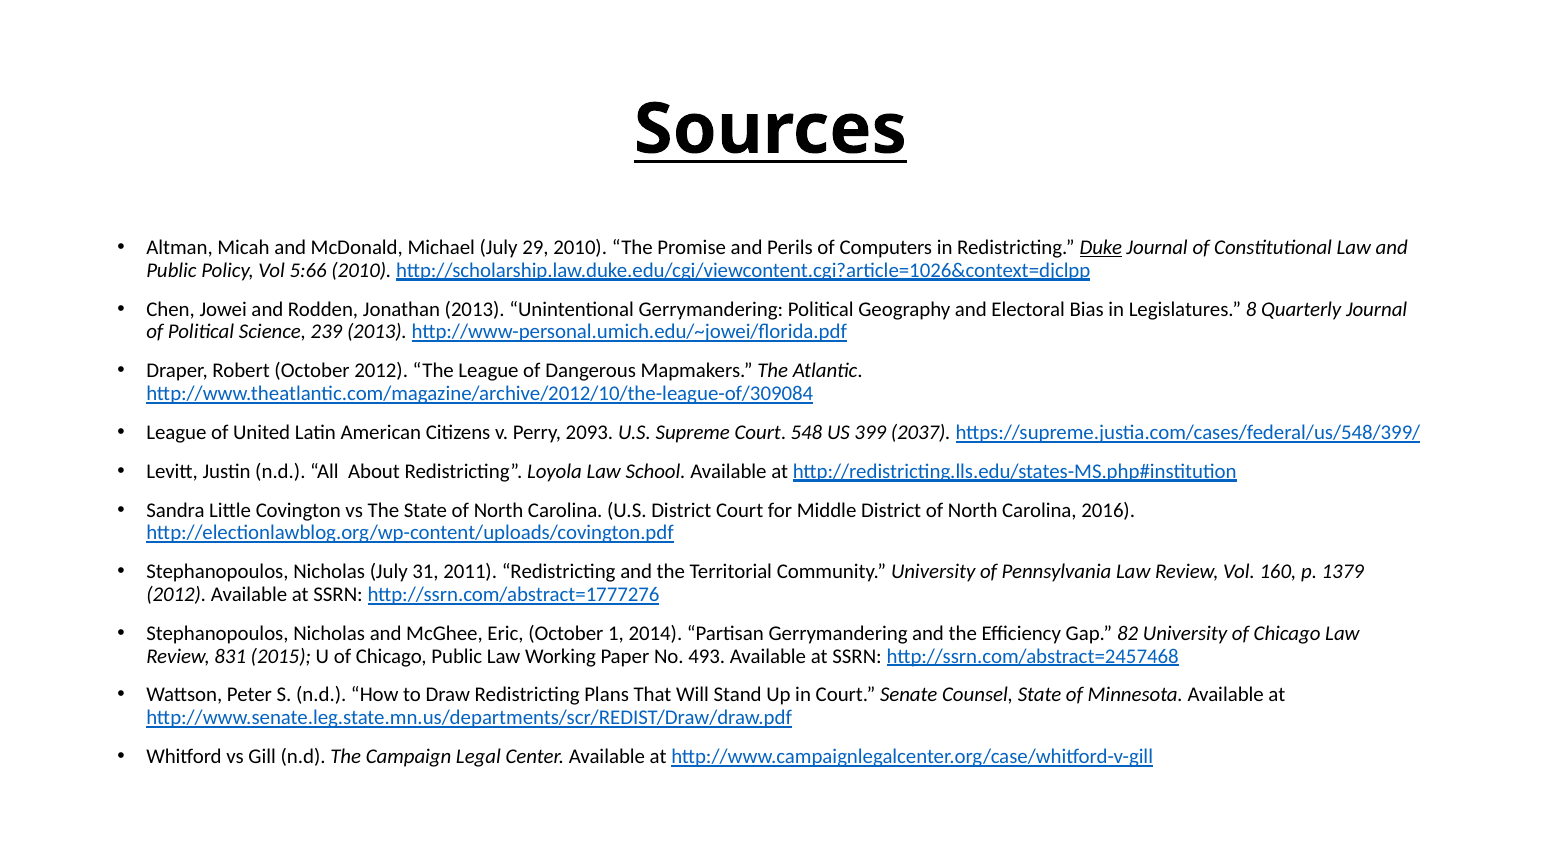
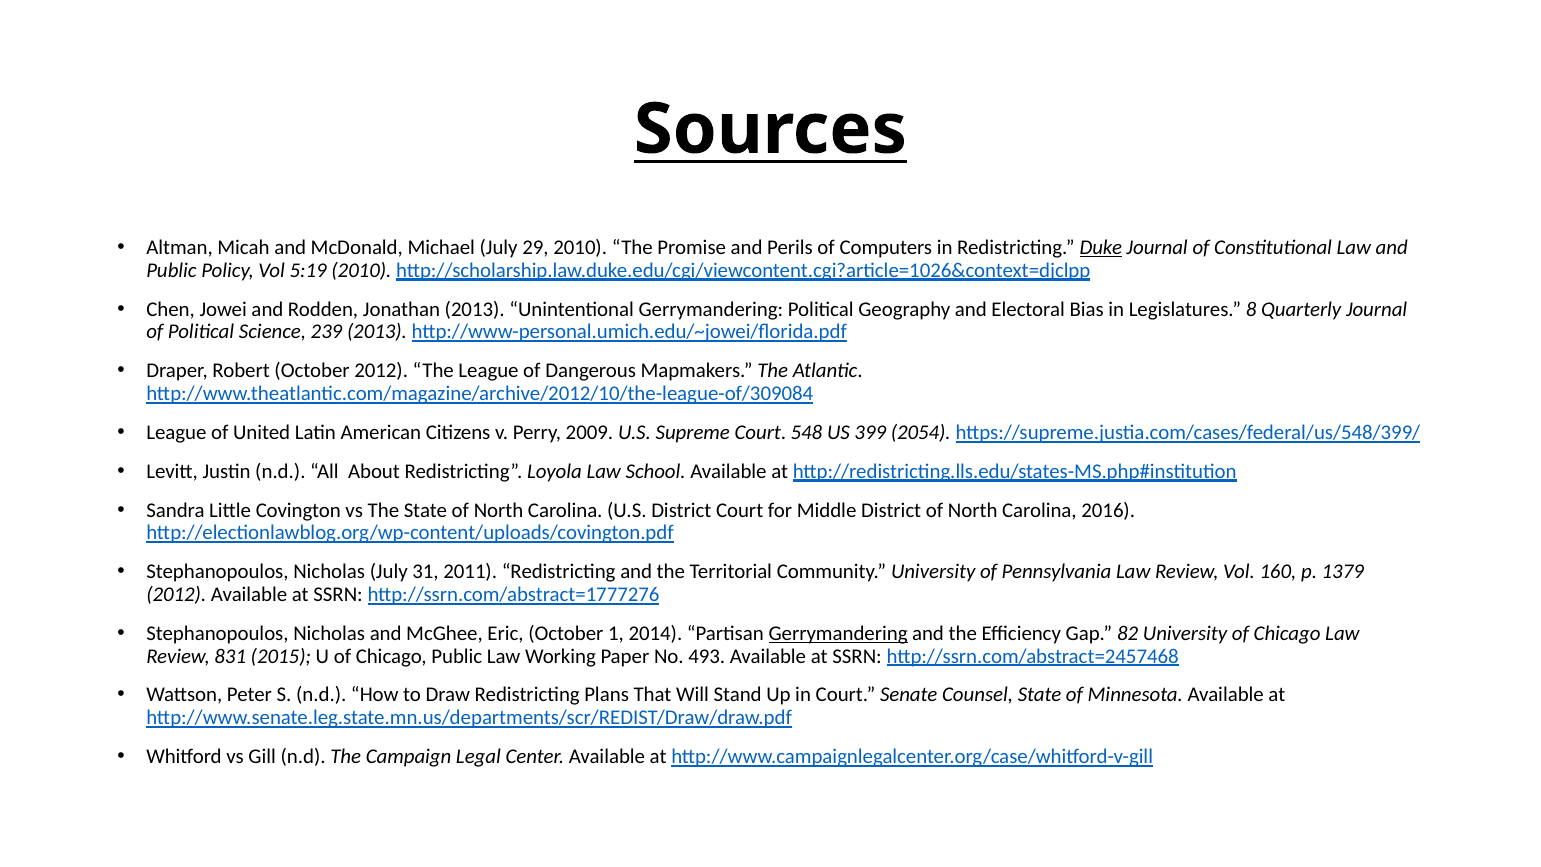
5:66: 5:66 -> 5:19 (308, 270)
2093: 2093 -> 2009 (589, 432)
2037: 2037 -> 2054 (921, 432)
Gerrymandering underline: none -> present (838, 633)
